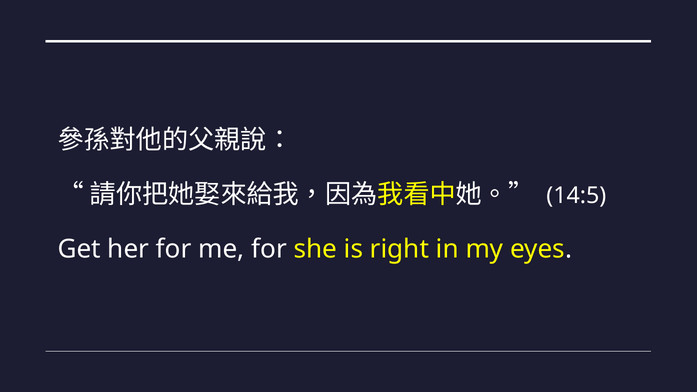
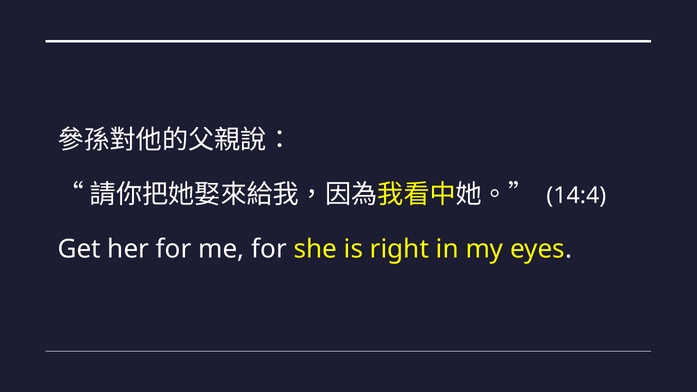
14:5: 14:5 -> 14:4 (576, 196)
